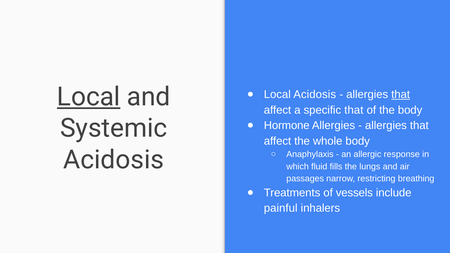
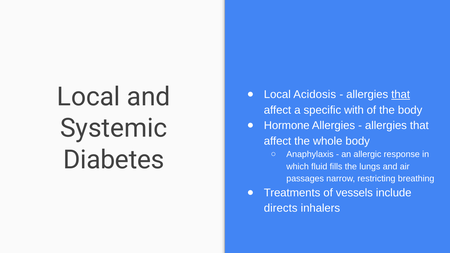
Local underline: present -> none (89, 97)
specific that: that -> with (354, 110)
Acidosis: Acidosis -> Diabetes (114, 160)
painful: painful -> directs (281, 208)
